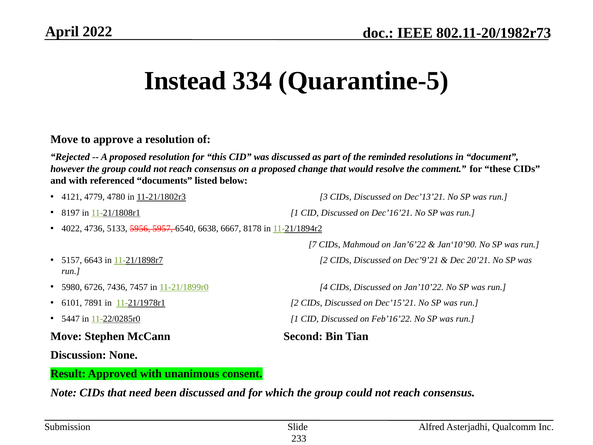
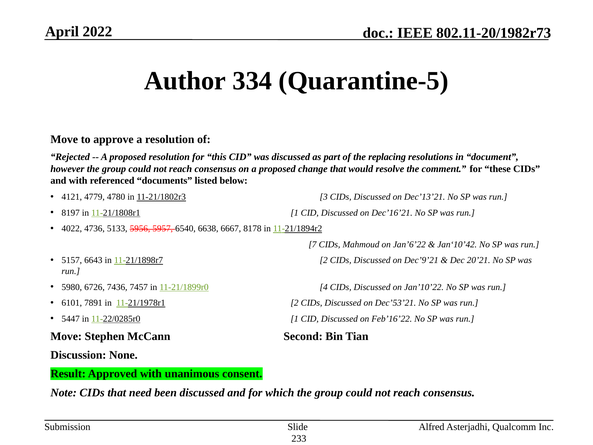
Instead: Instead -> Author (185, 81)
reminded: reminded -> replacing (387, 157)
Jan‘10’90: Jan‘10’90 -> Jan‘10’42 (457, 244)
Dec’15’21: Dec’15’21 -> Dec’53’21 (396, 303)
